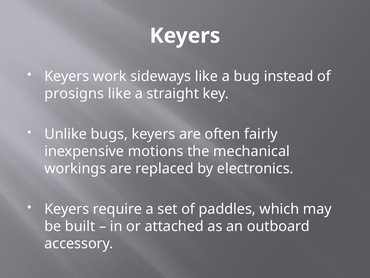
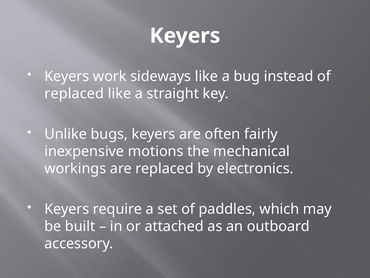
prosigns: prosigns -> replaced (74, 93)
